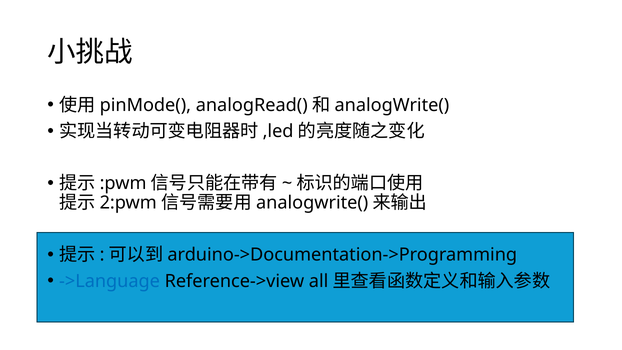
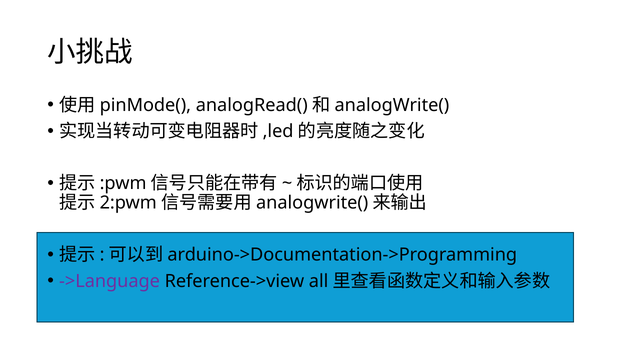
->Language colour: blue -> purple (110, 281)
